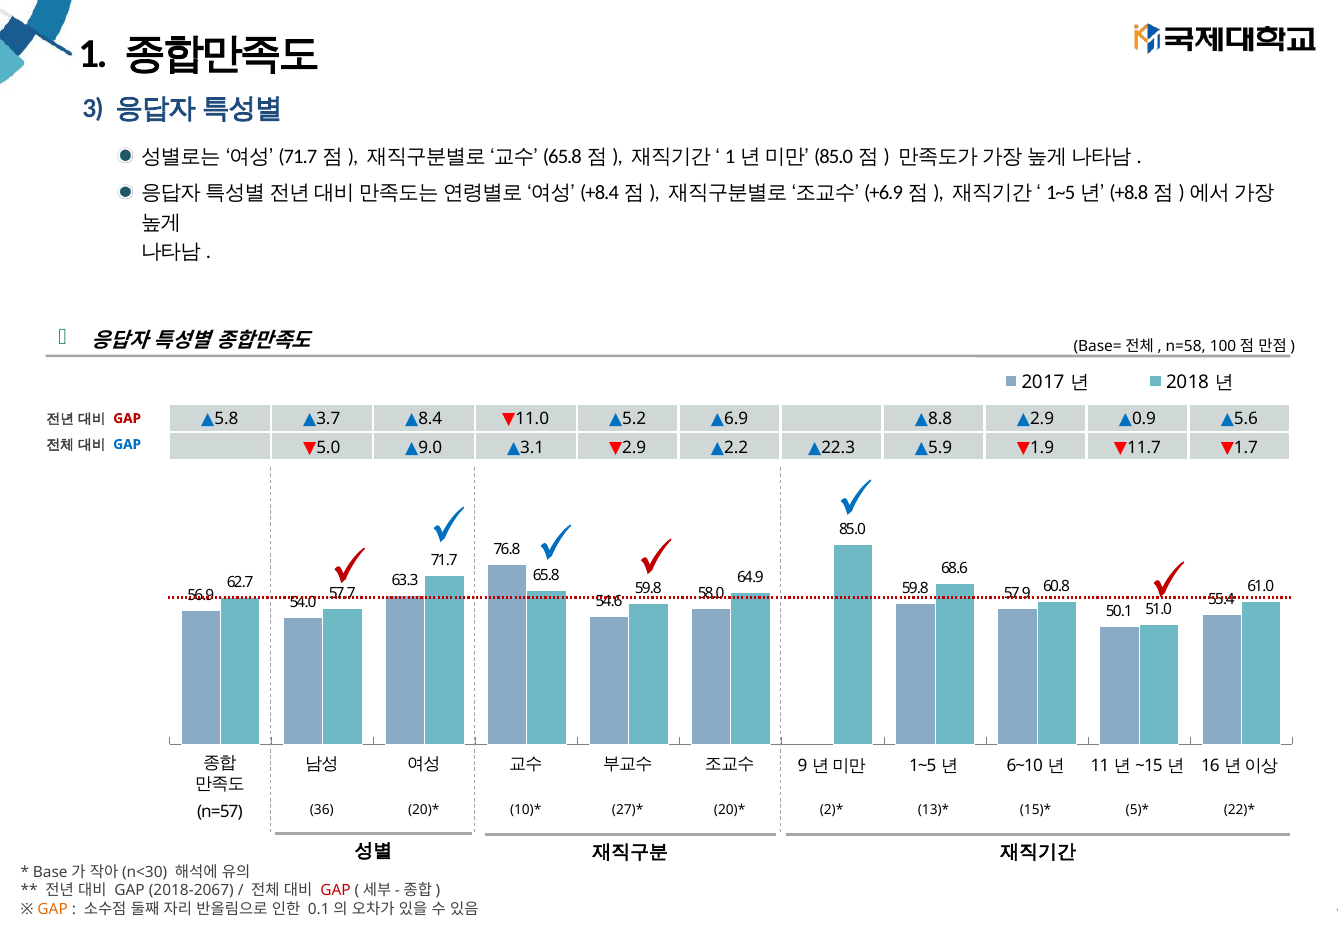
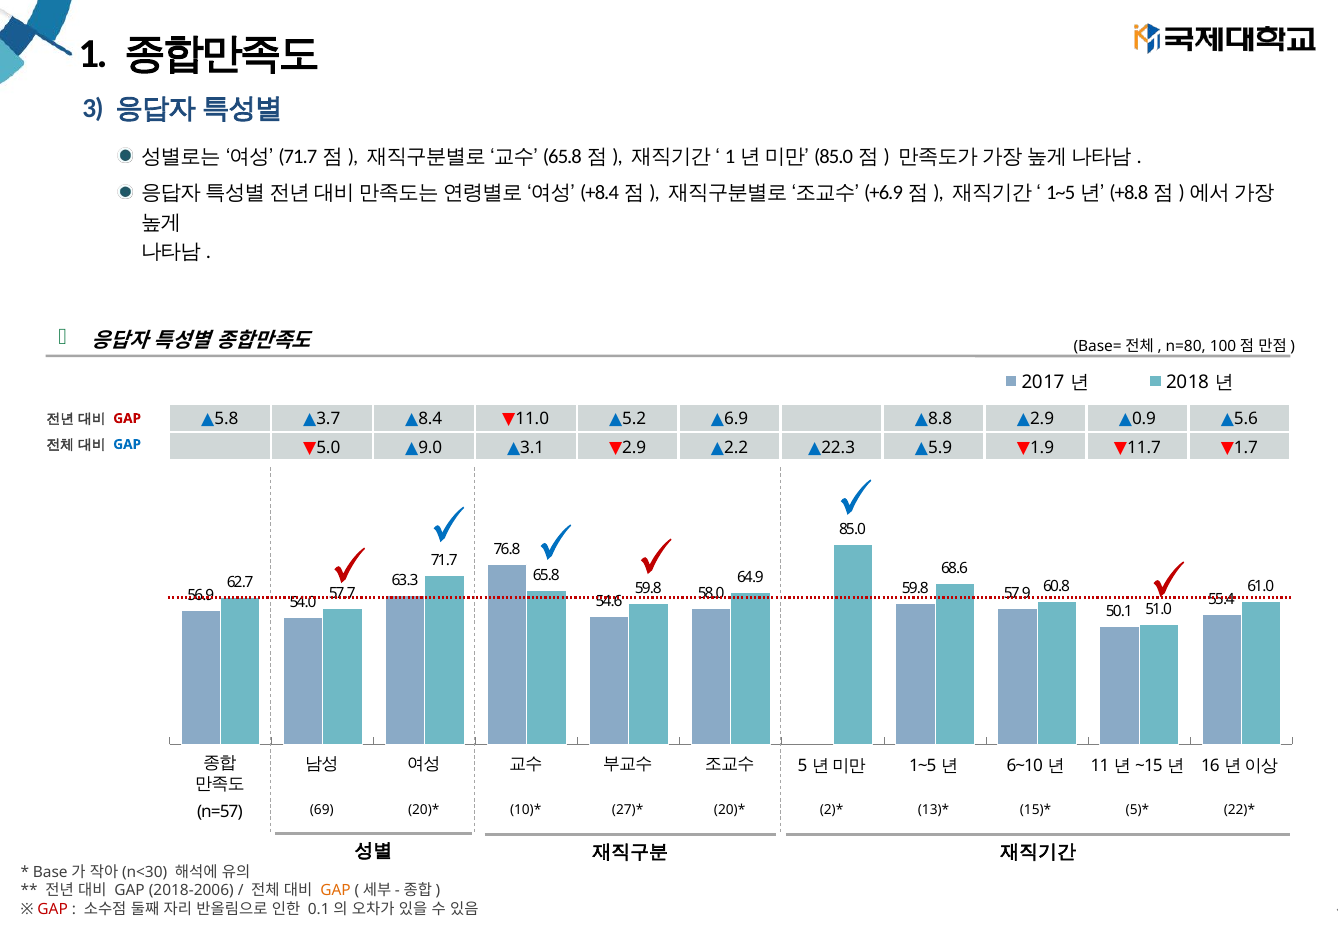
n=58: n=58 -> n=80 (1186, 347)
9: 9 -> 5 (803, 766)
36: 36 -> 69 (322, 810)
2018-2067: 2018-2067 -> 2018-2006 (191, 891)
GAP colour: red -> orange (335, 891)
GAP colour: orange -> red (53, 909)
